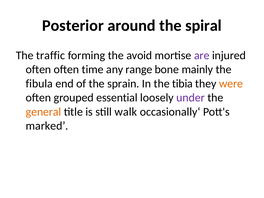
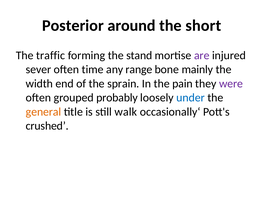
spiral: spiral -> short (203, 26)
avoid: avoid -> stand (139, 55)
often: often -> sever (38, 69)
fibula: fibula -> width (39, 84)
tibia: tibia -> pain (182, 84)
were colour: orange -> purple (231, 84)
essential: essential -> probably (117, 98)
under colour: purple -> blue (191, 98)
marked: marked -> crushed (47, 126)
